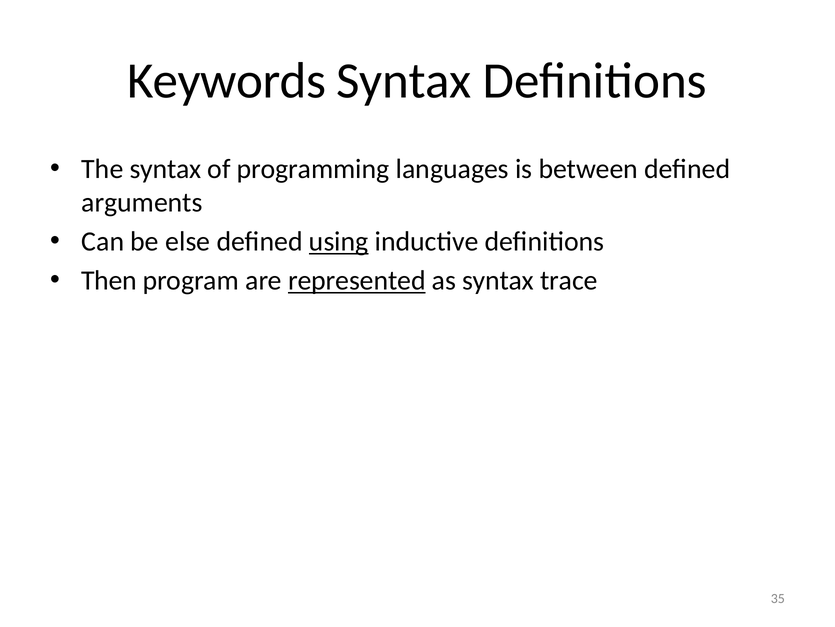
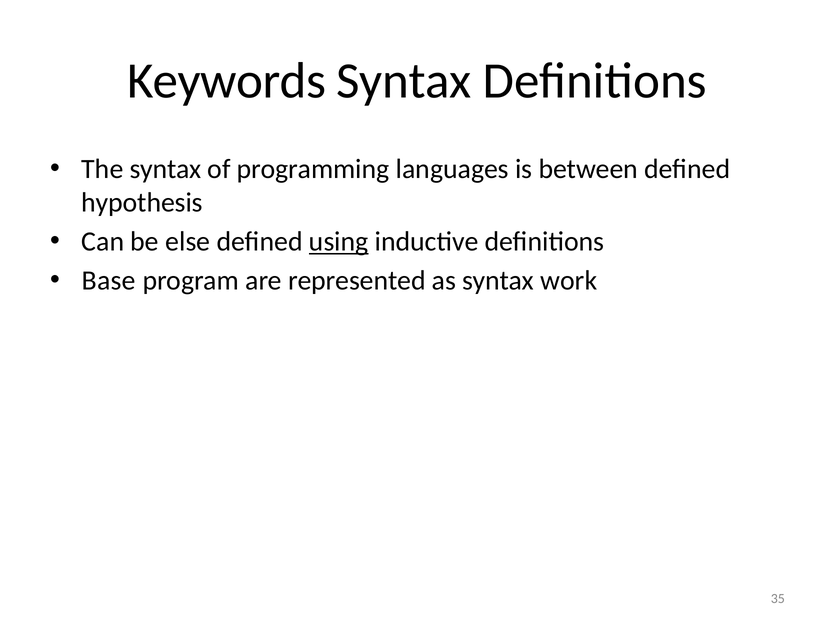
arguments: arguments -> hypothesis (142, 202)
Then: Then -> Base (109, 280)
represented underline: present -> none (357, 280)
trace: trace -> work (569, 280)
